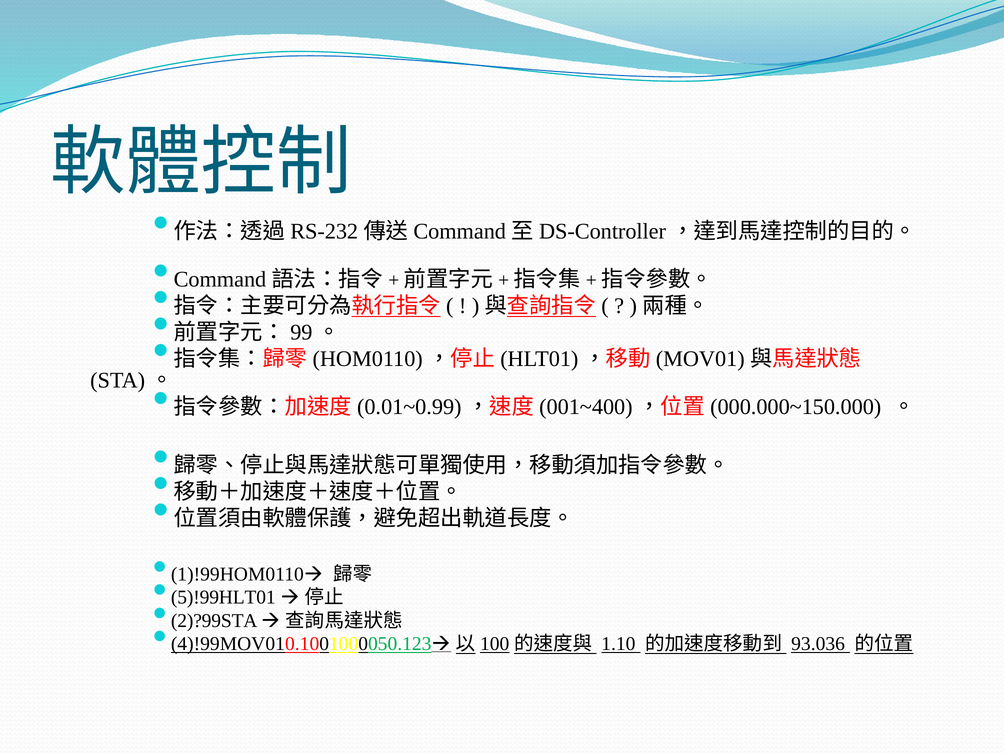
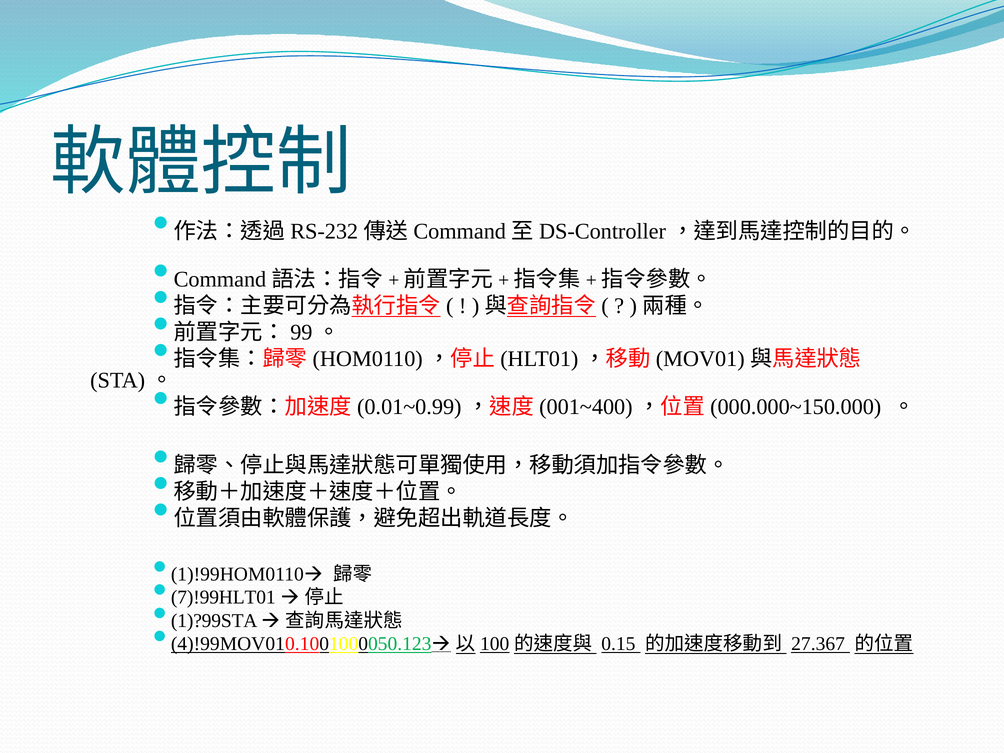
5)!99HLT01: 5)!99HLT01 -> 7)!99HLT01 (223, 597)
2)?99STA: 2)?99STA -> 1)?99STA (214, 621)
1.10: 1.10 -> 0.15 (618, 644)
93.036: 93.036 -> 27.367 (818, 644)
